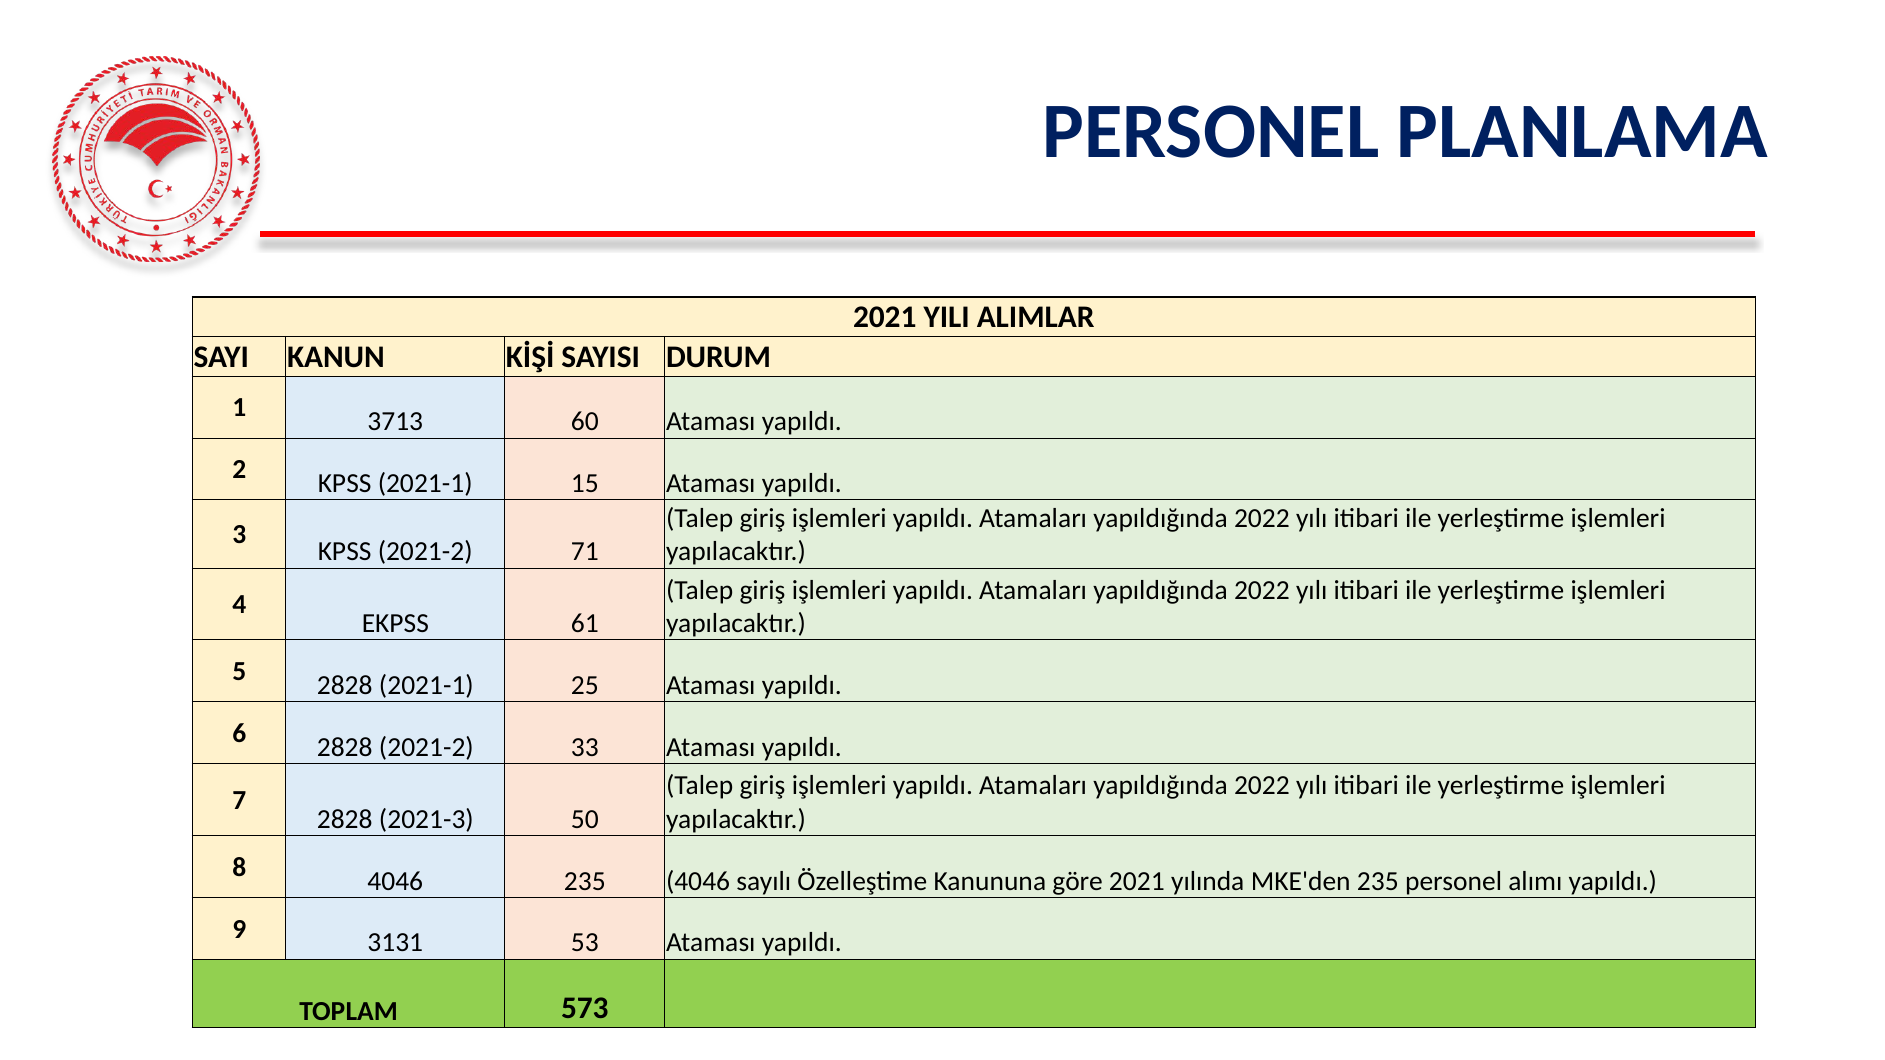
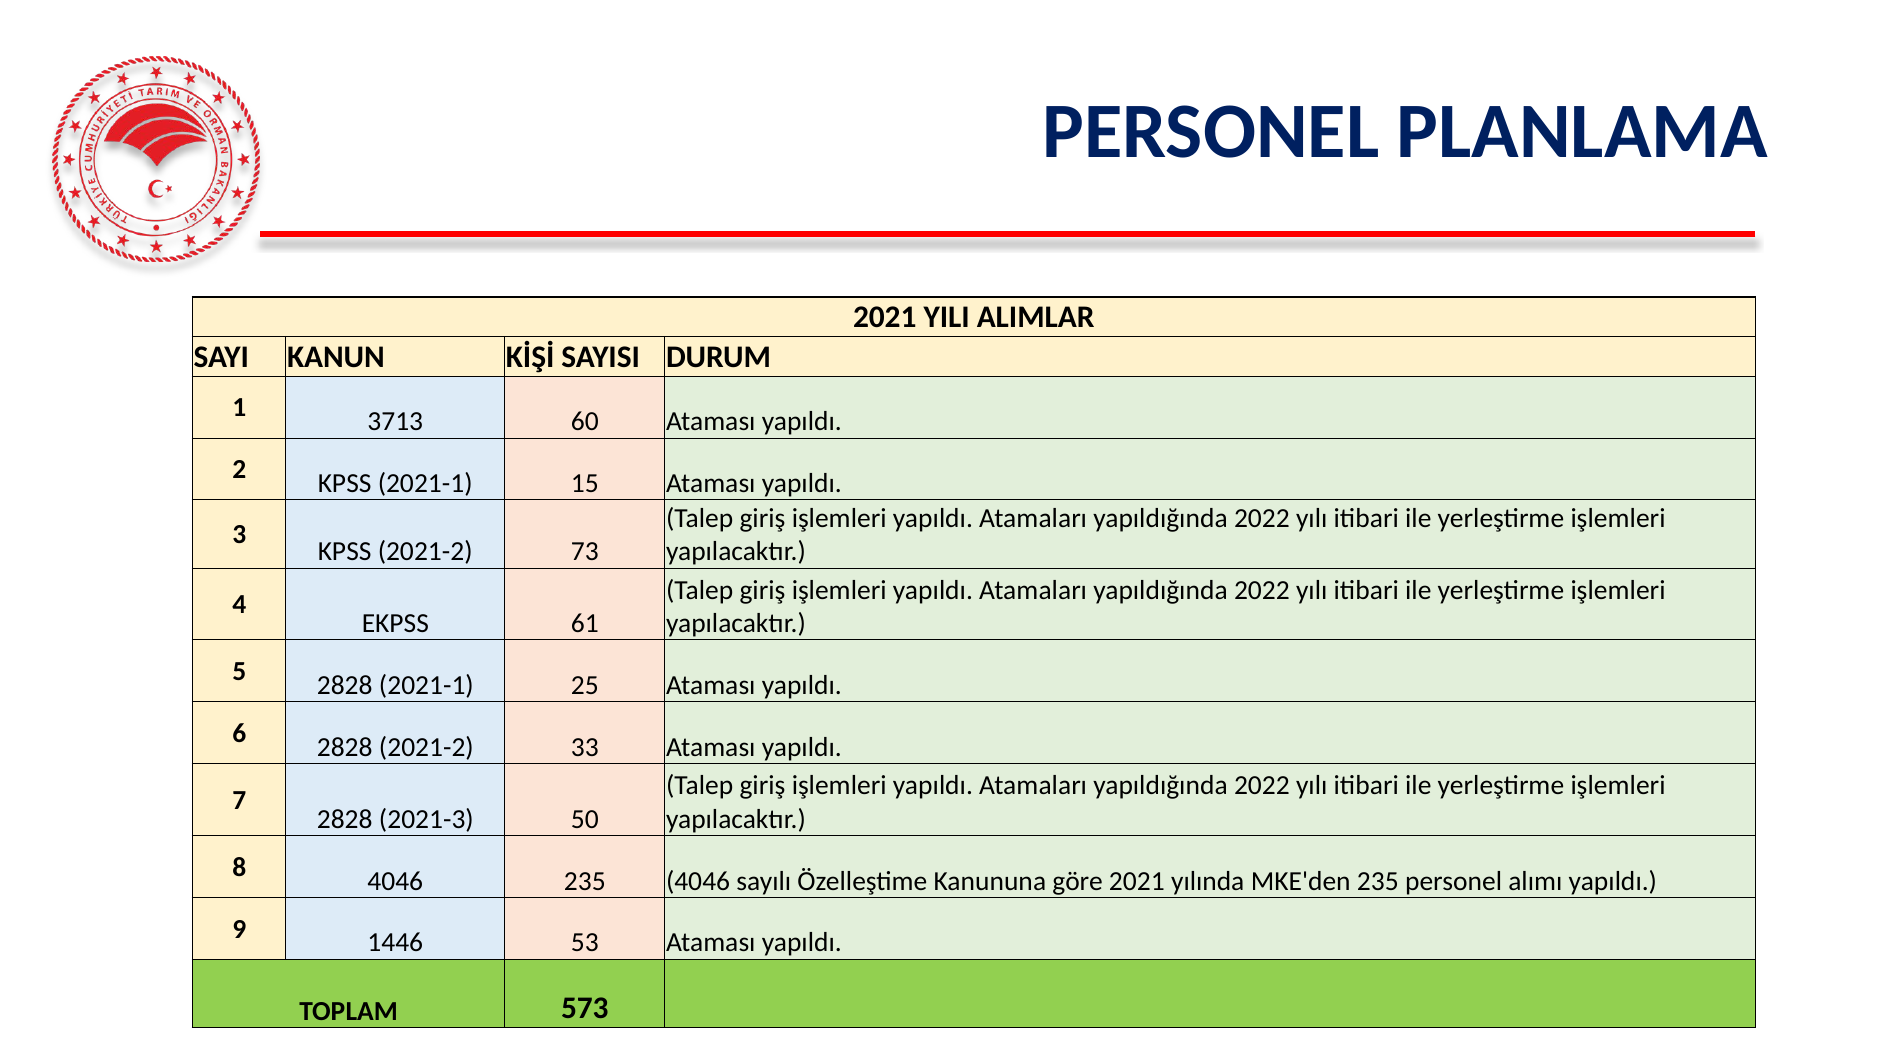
71: 71 -> 73 (585, 552)
3131: 3131 -> 1446 (395, 943)
